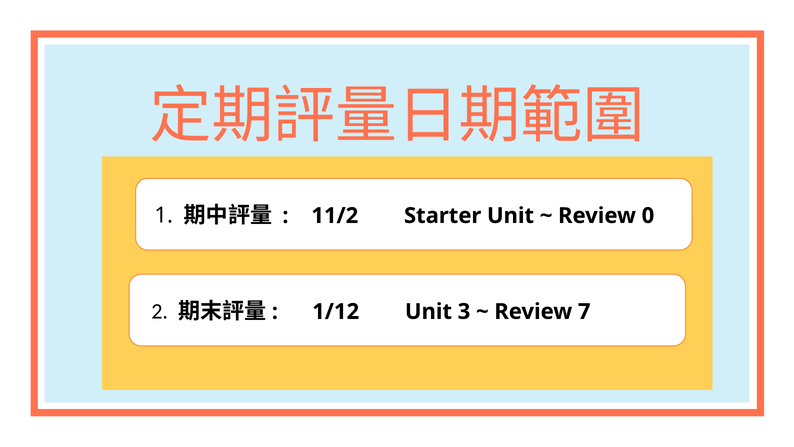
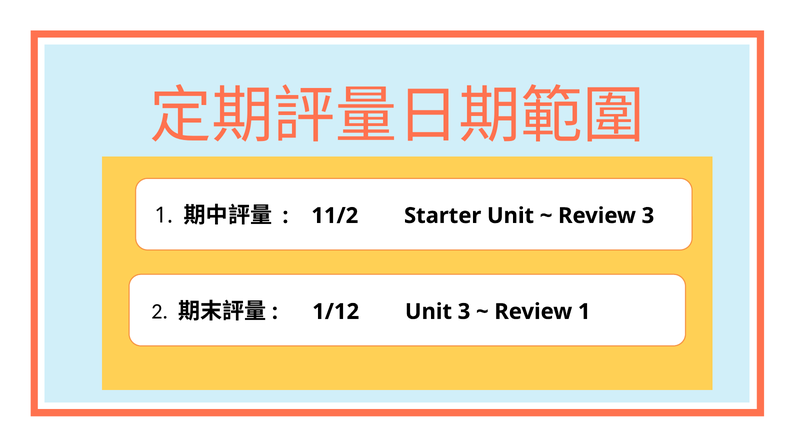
Review 0: 0 -> 3 (648, 216)
Review 7: 7 -> 1 (584, 311)
